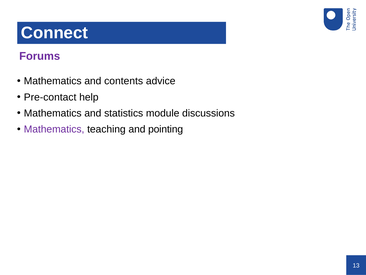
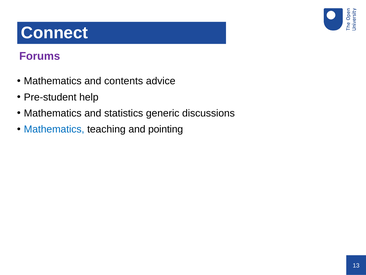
Pre-contact: Pre-contact -> Pre-student (50, 97)
module: module -> generic (163, 113)
Mathematics colour: purple -> blue (54, 129)
